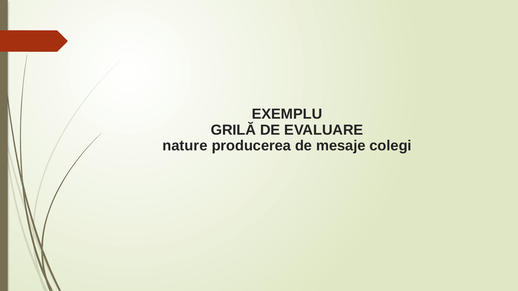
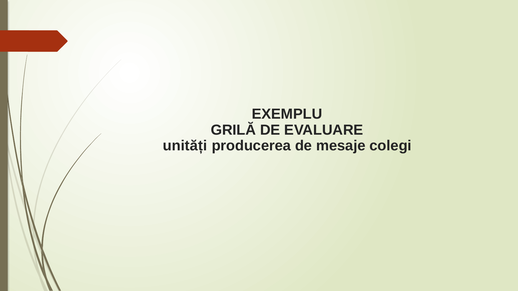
nature: nature -> unități (185, 146)
